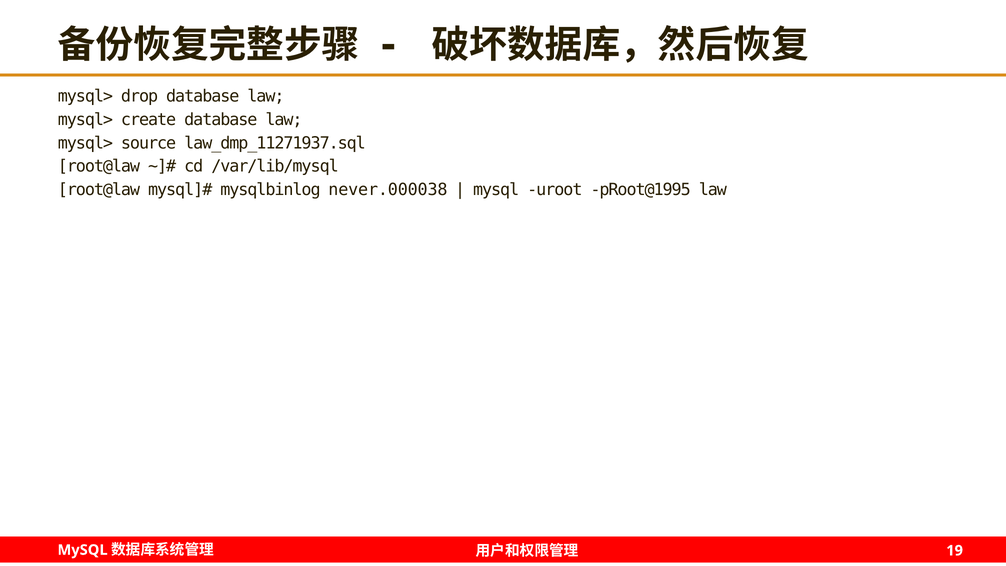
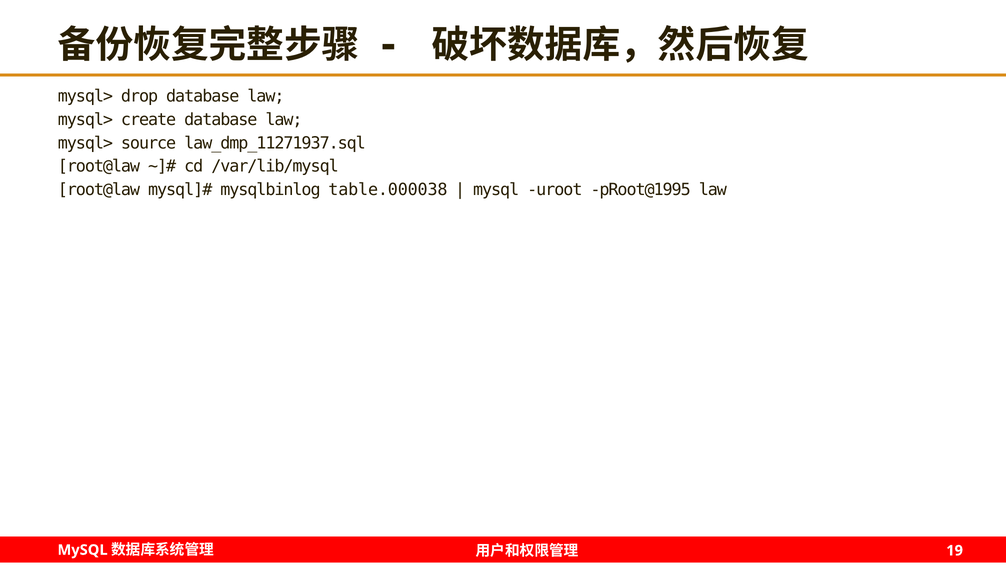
never.000038: never.000038 -> table.000038 (388, 190)
